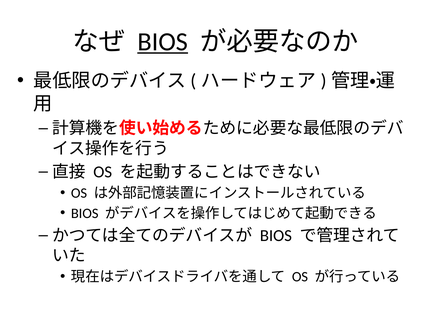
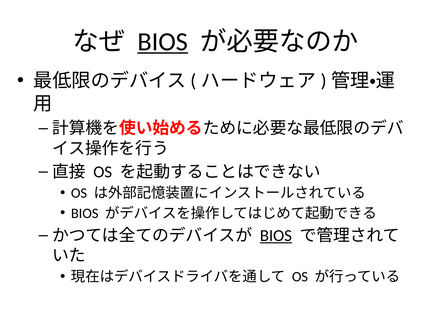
BIOS underline: none -> present (276, 236)
